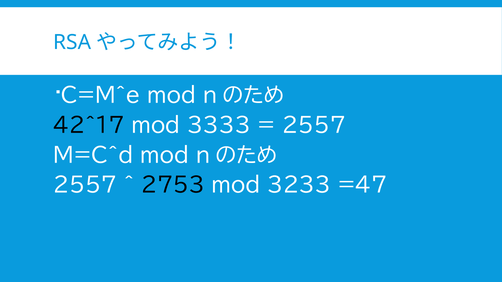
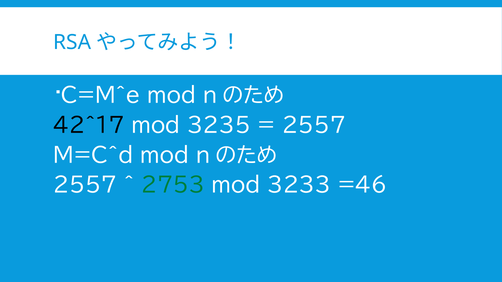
3333: 3333 -> 3235 (219, 126)
2753 colour: black -> green (173, 186)
=47: =47 -> =46 (362, 186)
